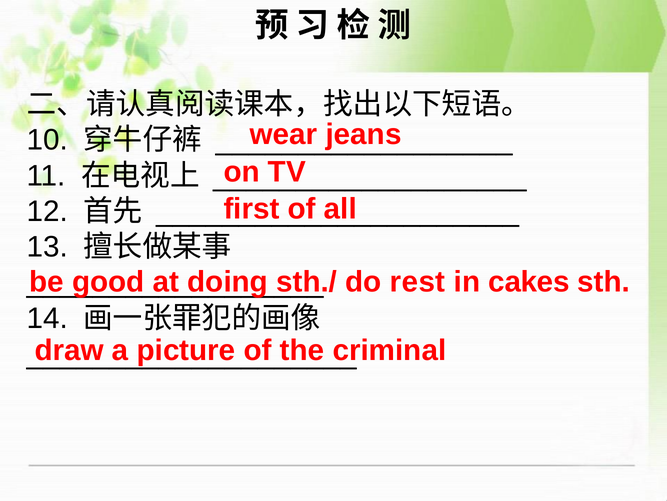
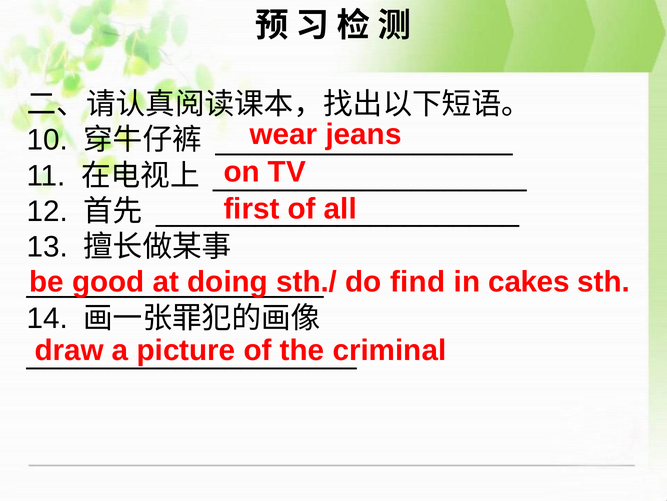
rest: rest -> find (418, 281)
